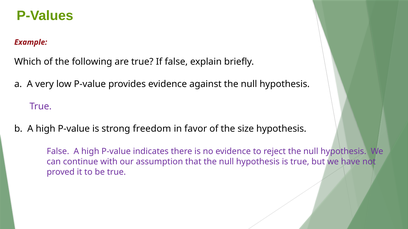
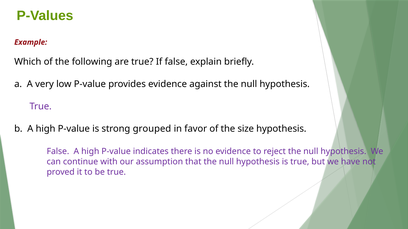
freedom: freedom -> grouped (152, 129)
